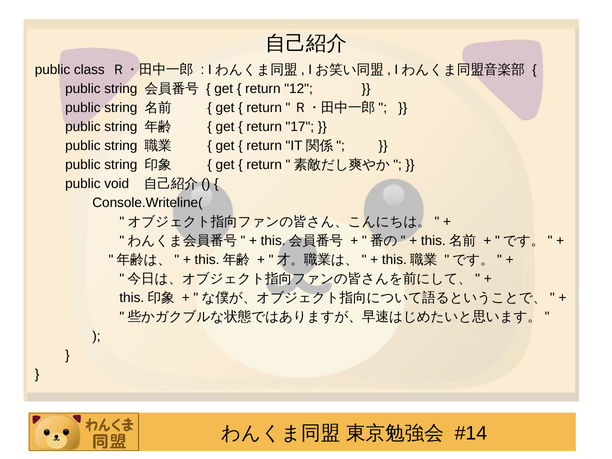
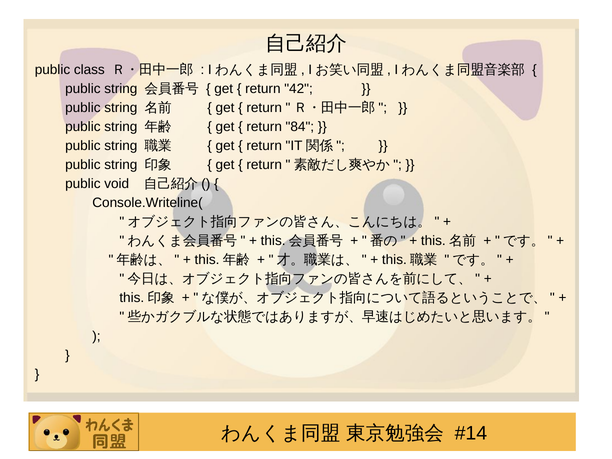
12: 12 -> 42 (299, 89)
17: 17 -> 84 (300, 127)
